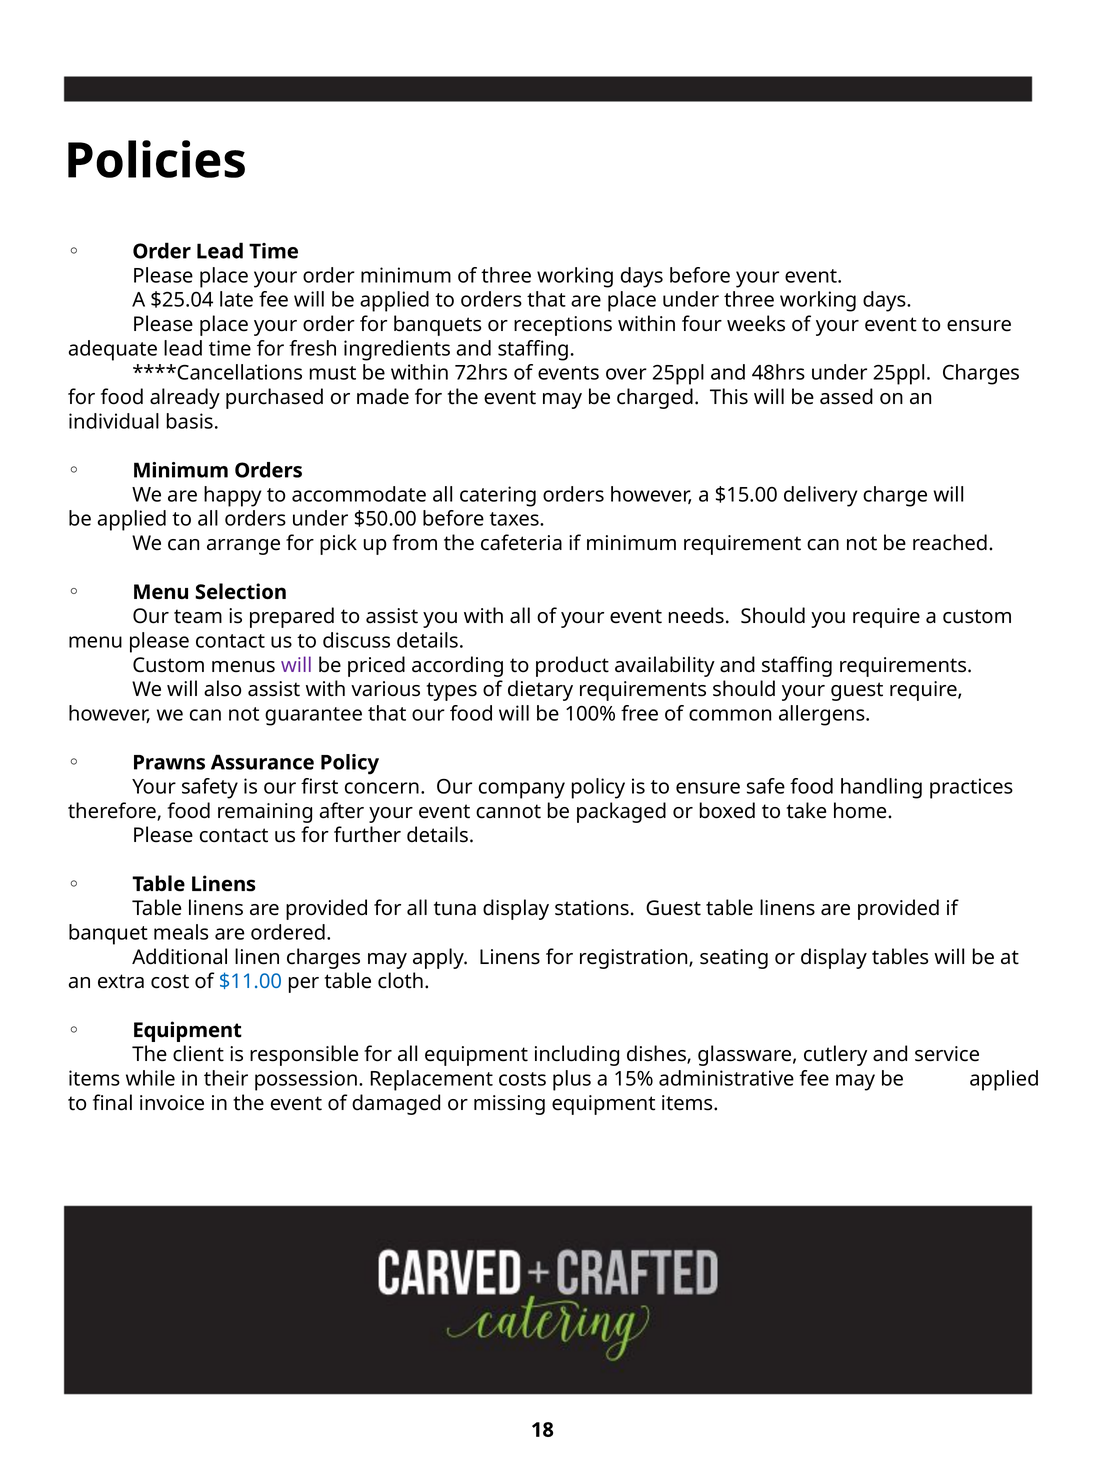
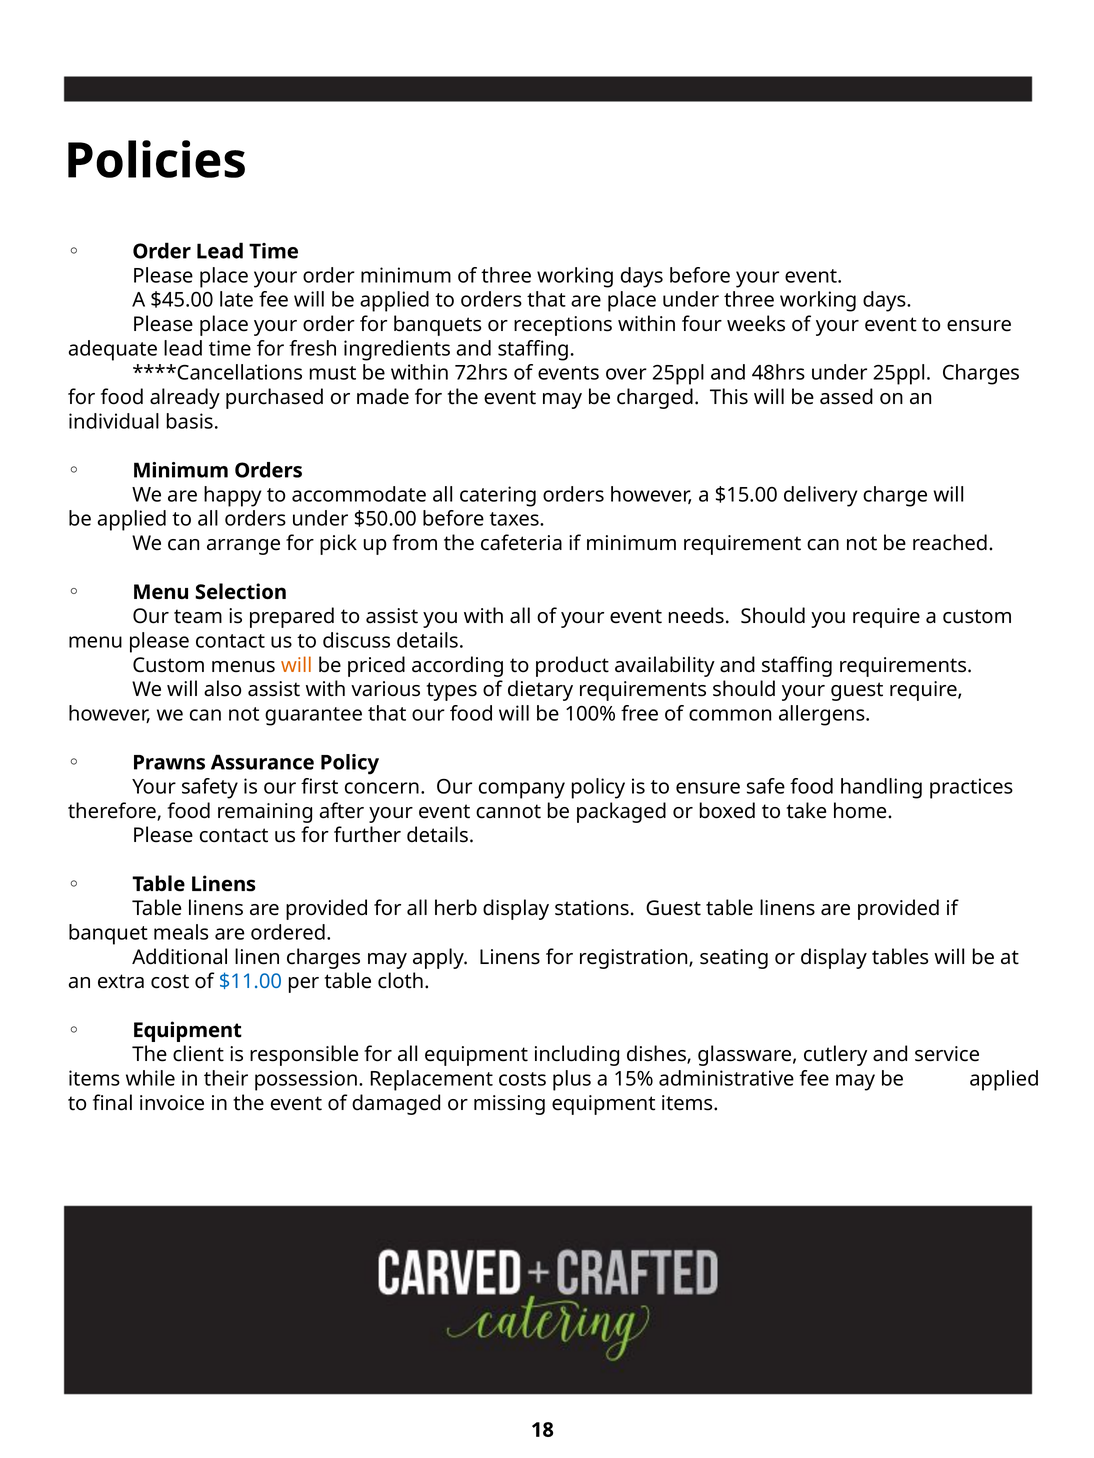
$25.04: $25.04 -> $45.00 (182, 300)
will colour: purple -> orange (297, 666)
tuna: tuna -> herb (456, 909)
